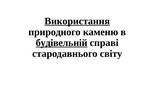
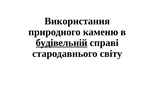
Використання underline: present -> none (77, 21)
